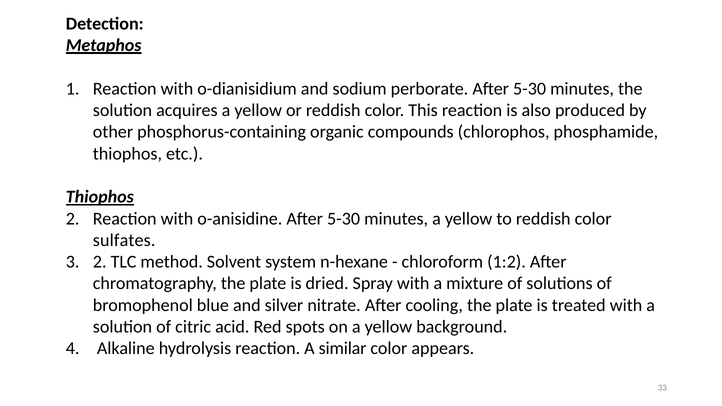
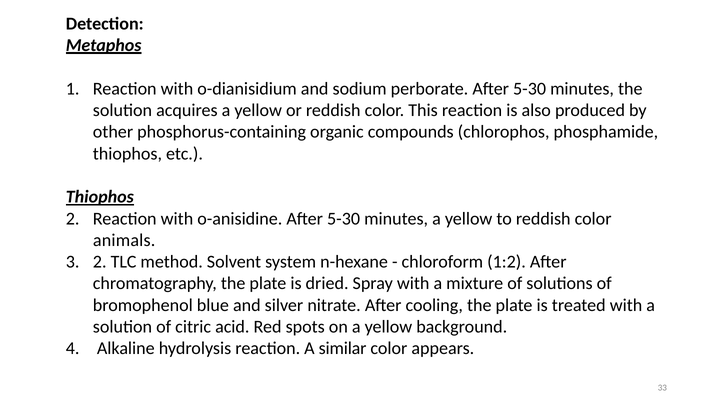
sulfates: sulfates -> animals (124, 240)
